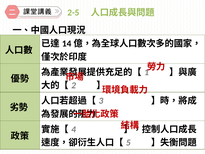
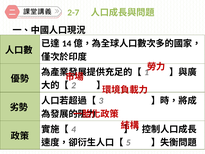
2-5: 2-5 -> 2-7 (73, 13)
